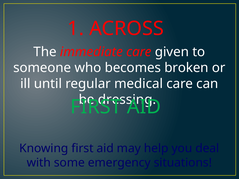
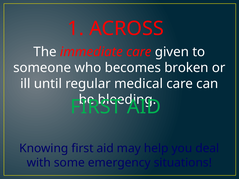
dressing: dressing -> bleeding (127, 100)
